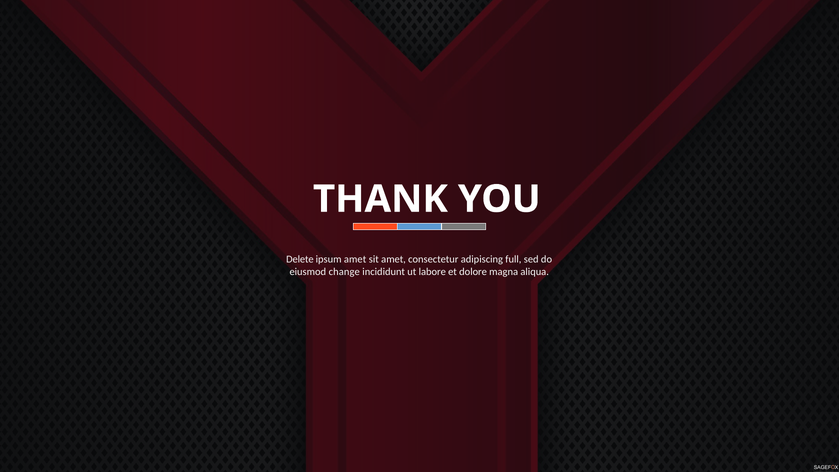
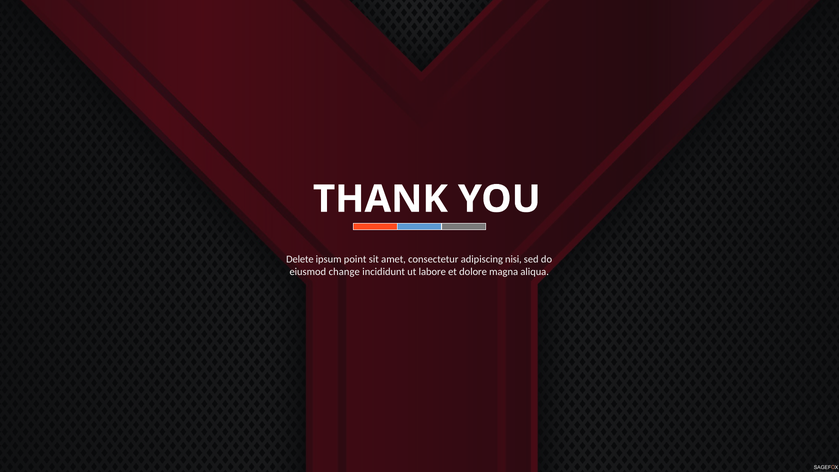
ipsum amet: amet -> point (355, 259)
full: full -> nisi (513, 259)
